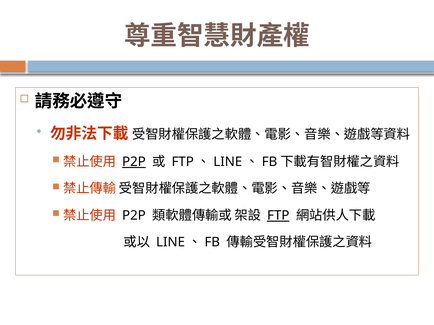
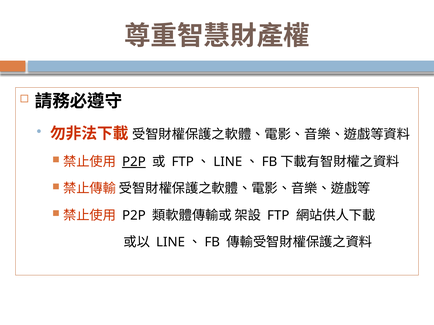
FTP underline: present -> none (278, 216)
